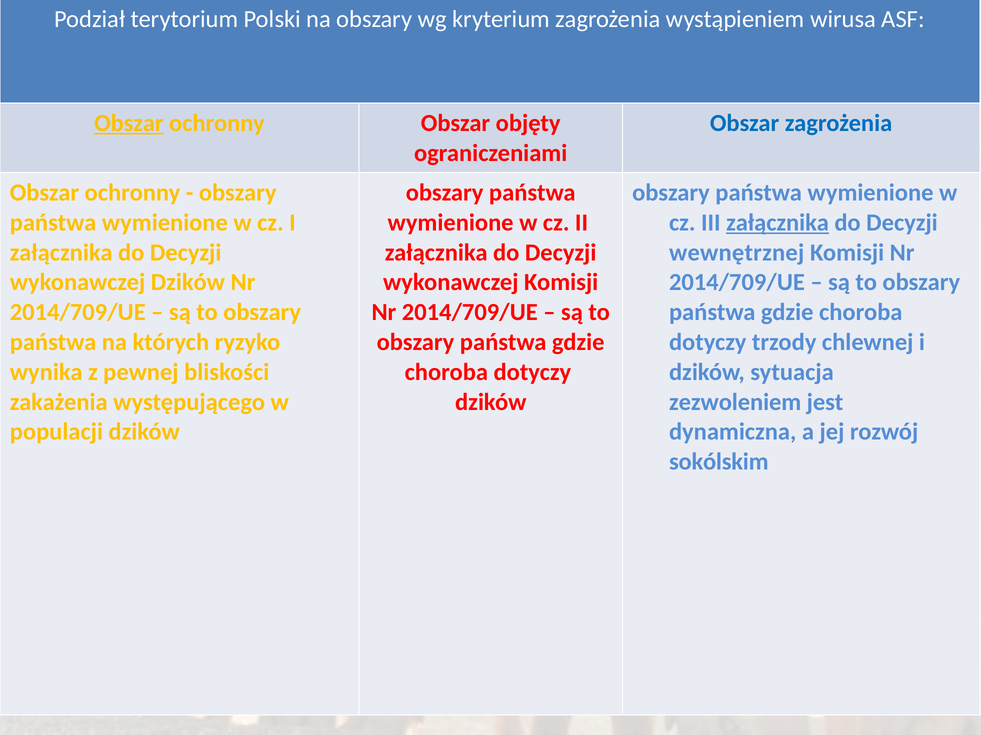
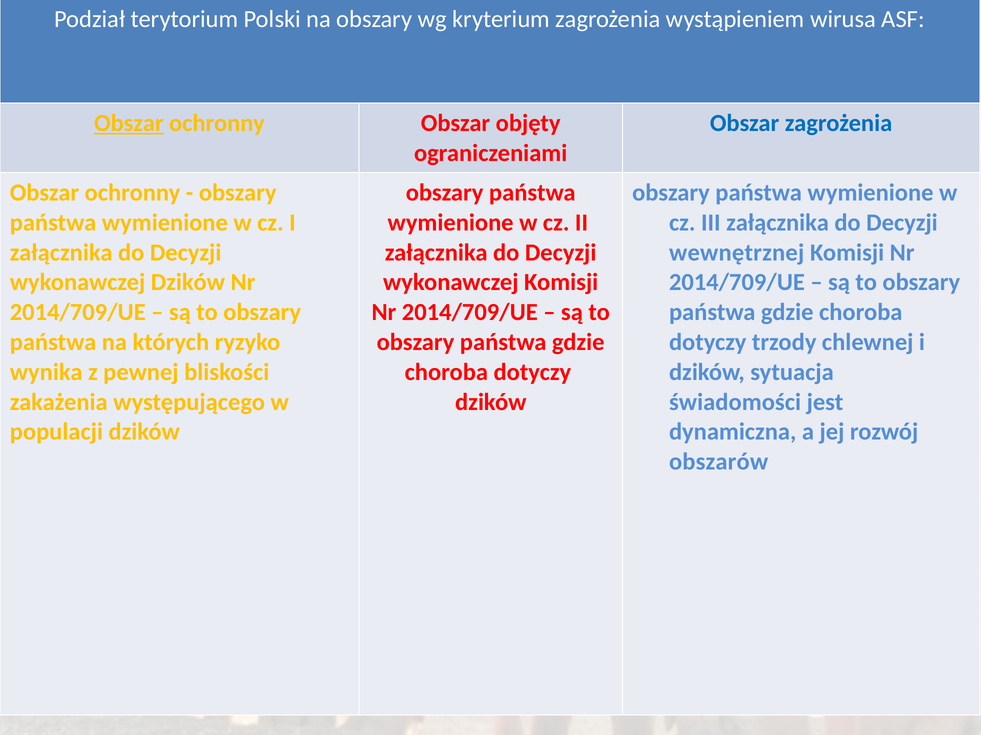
załącznika underline: present -> none (778, 223)
zezwoleniem: zezwoleniem -> świadomości (735, 402)
sokólskim: sokólskim -> obszarów (719, 462)
